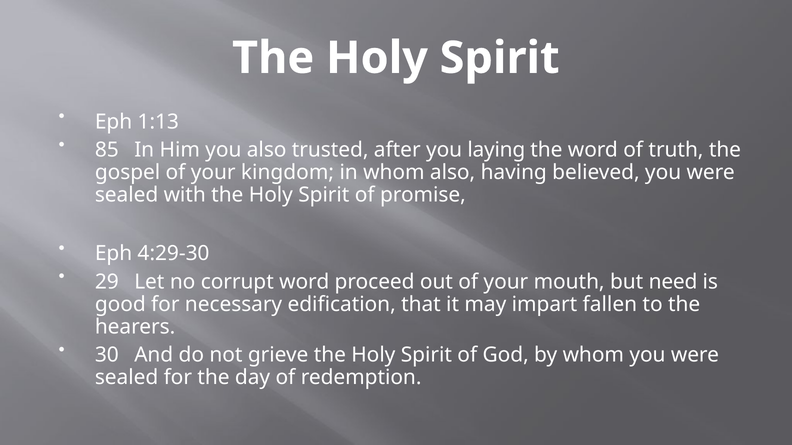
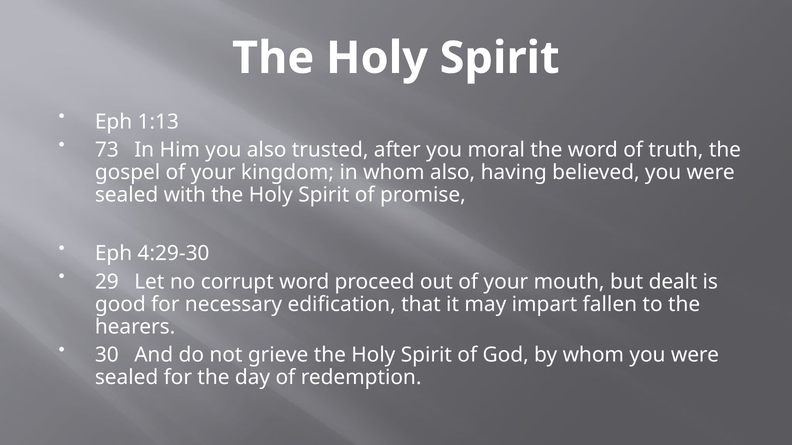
85: 85 -> 73 (107, 150)
laying: laying -> moral (496, 150)
need: need -> dealt (673, 282)
